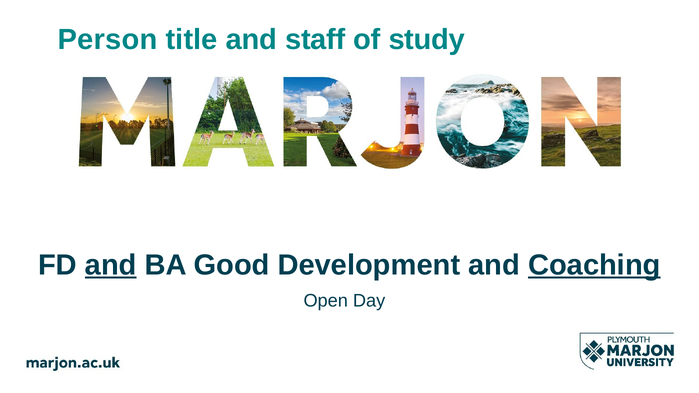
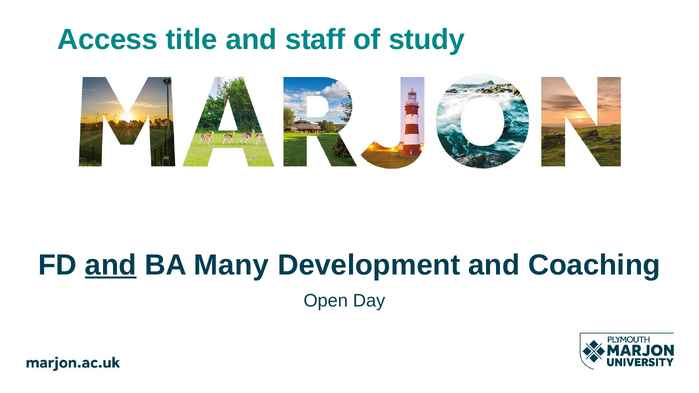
Person: Person -> Access (108, 40)
Good: Good -> Many (231, 265)
Coaching underline: present -> none (594, 265)
